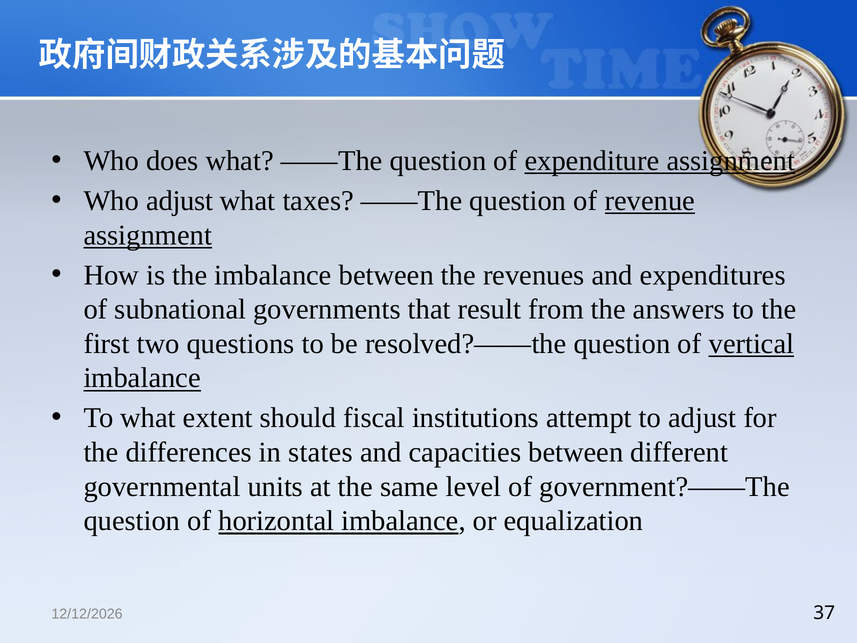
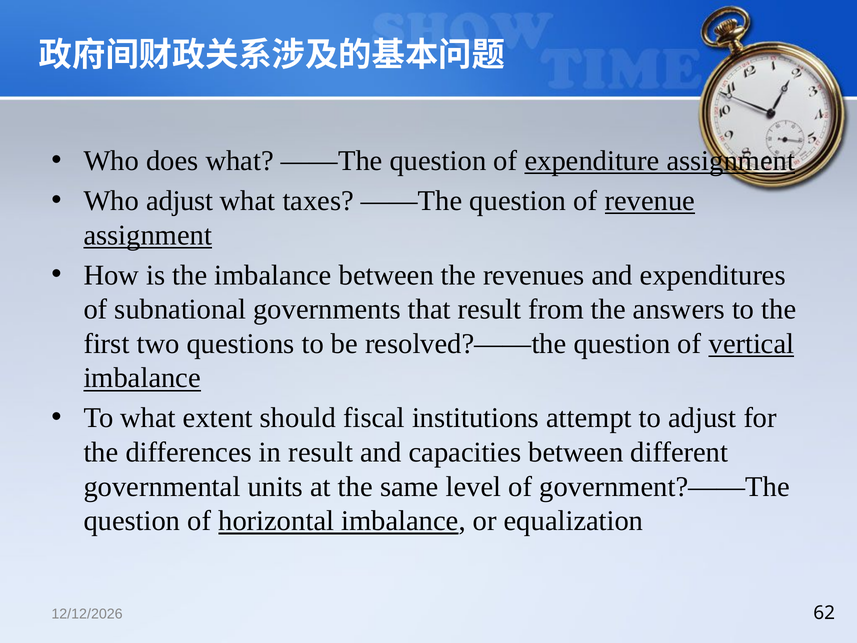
in states: states -> result (321, 452)
37: 37 -> 62 (824, 613)
